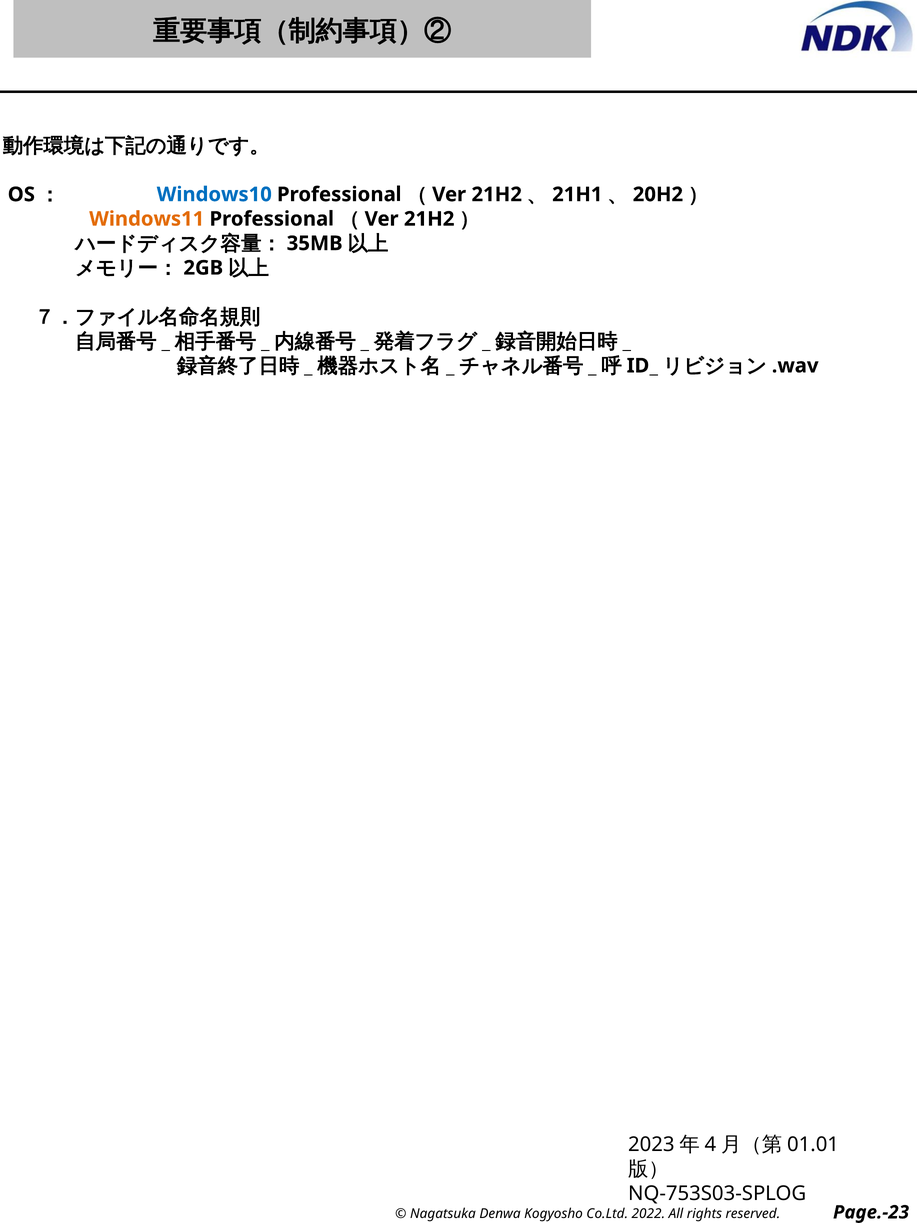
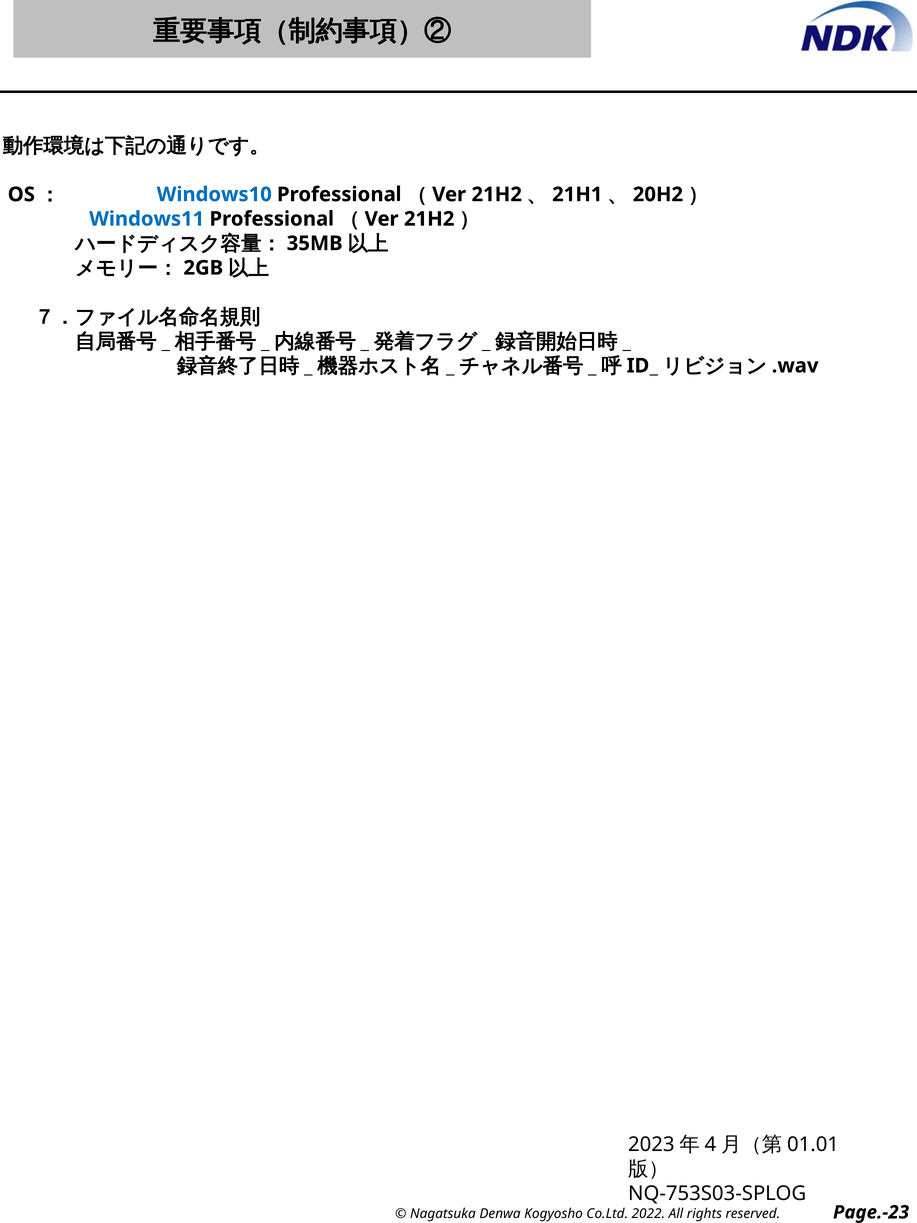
Windows11 colour: orange -> blue (147, 219)
